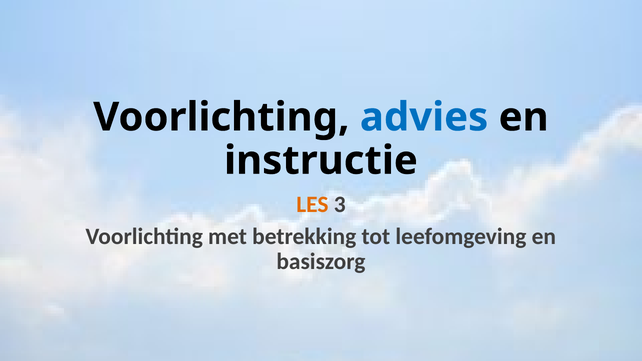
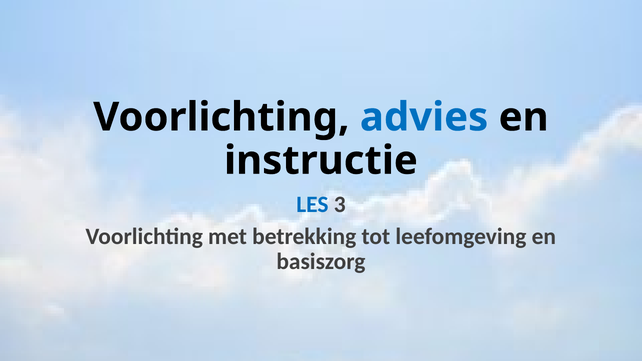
LES colour: orange -> blue (312, 205)
